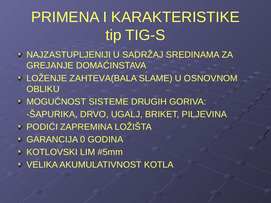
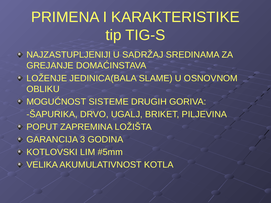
ZAHTEVA(BALA: ZAHTEVA(BALA -> JEDINICA(BALA (103, 78)
PODIĆI: PODIĆI -> POPUT (42, 127)
0: 0 -> 3 (83, 140)
